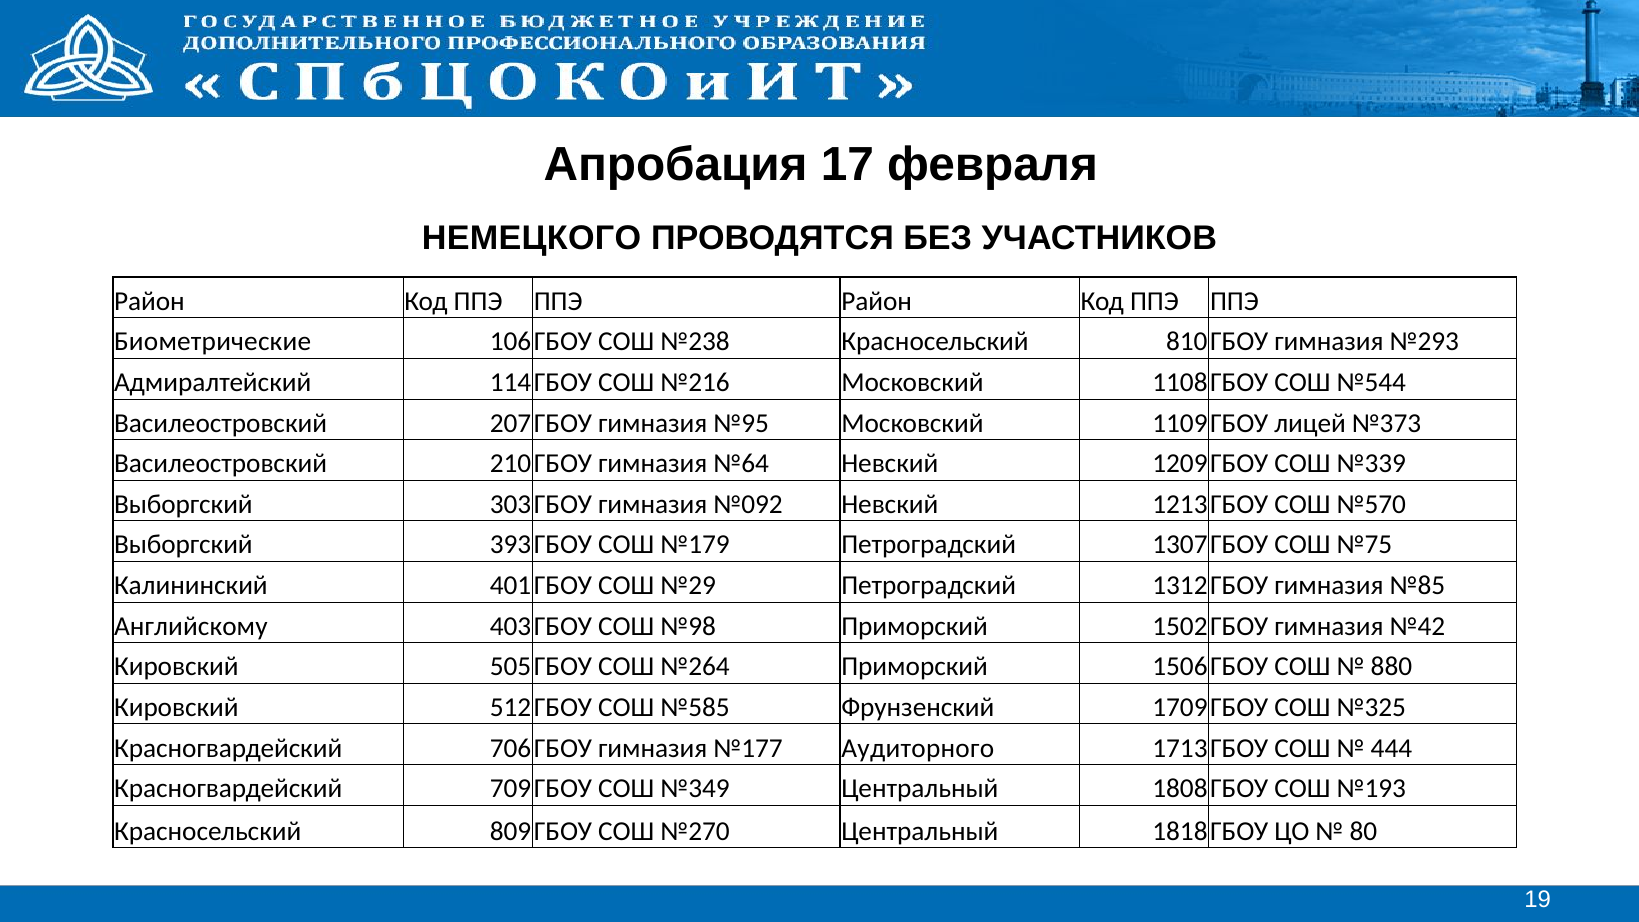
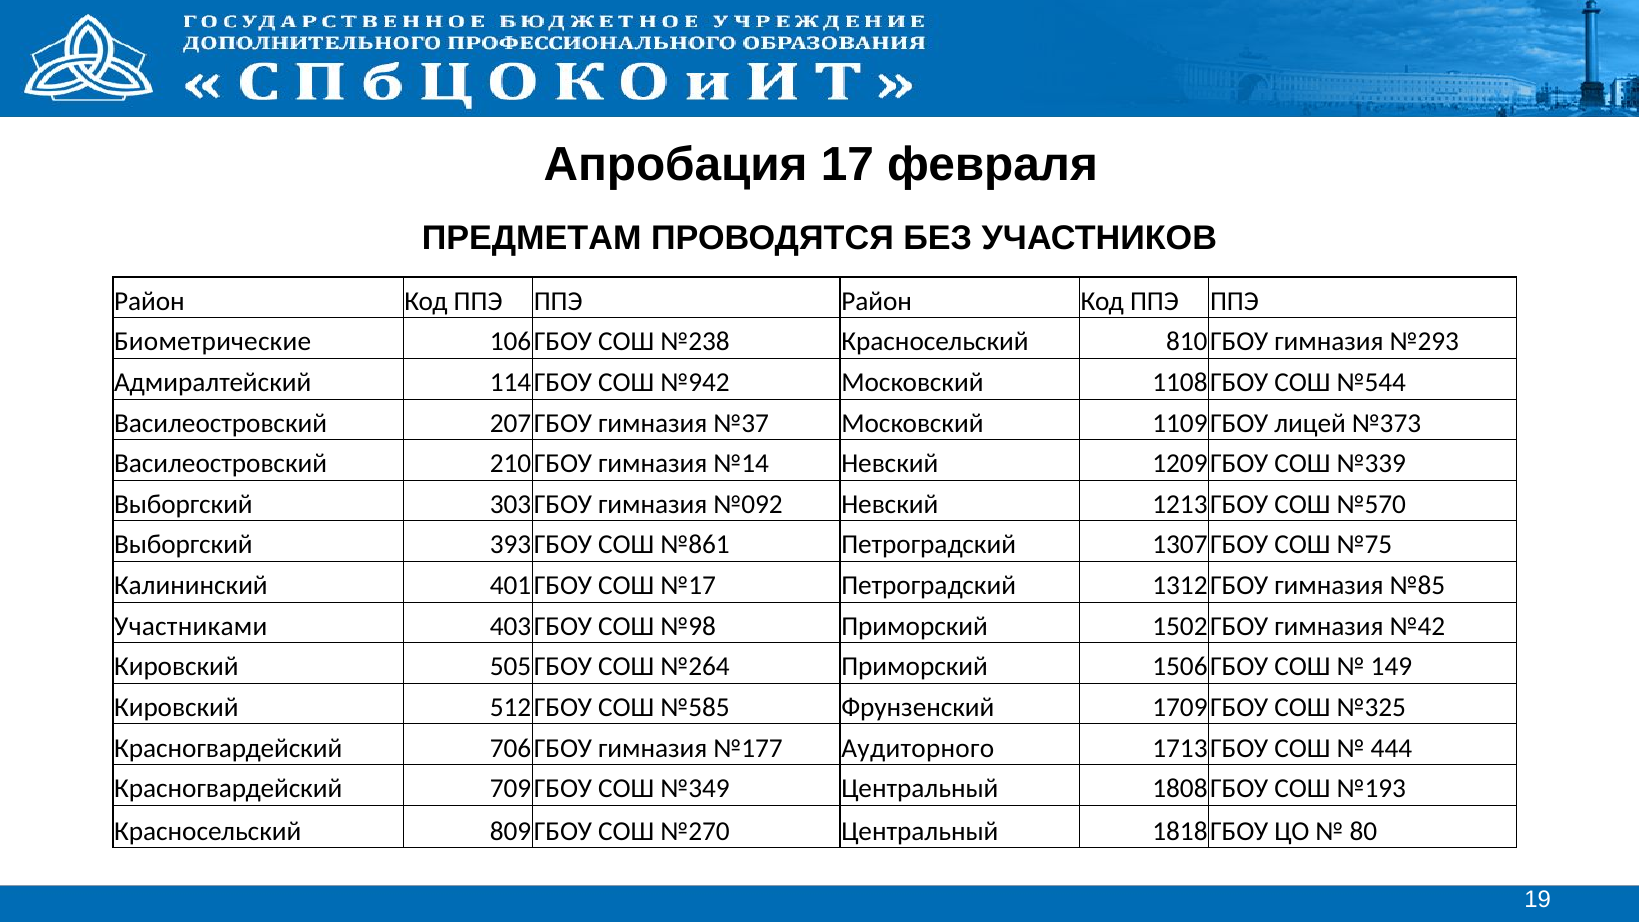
НЕМЕЦКОГО: НЕМЕЦКОГО -> ПРЕДМЕТАМ (532, 238)
№216: №216 -> №942 (695, 383)
№95: №95 -> №37 (741, 423)
№64: №64 -> №14 (741, 464)
№179: №179 -> №861 (695, 545)
№29: №29 -> №17 (688, 586)
Английскому: Английскому -> Участниками (191, 626)
880: 880 -> 149 (1391, 667)
